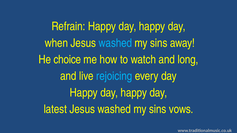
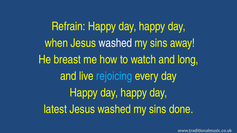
washed colour: light blue -> white (115, 43)
choice: choice -> breast (67, 60)
vows: vows -> done (181, 109)
